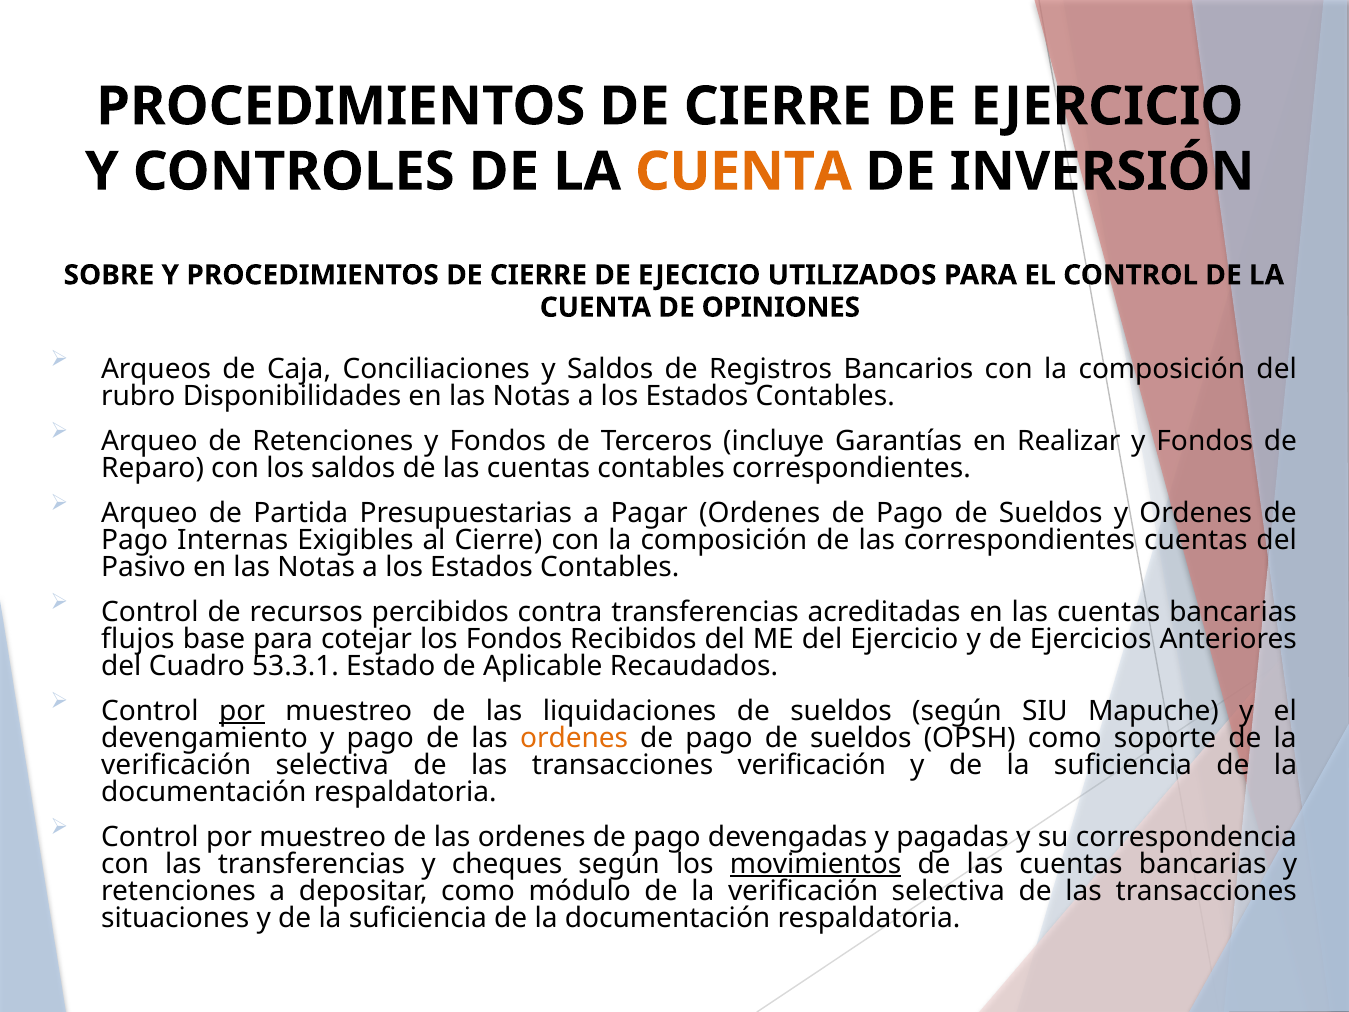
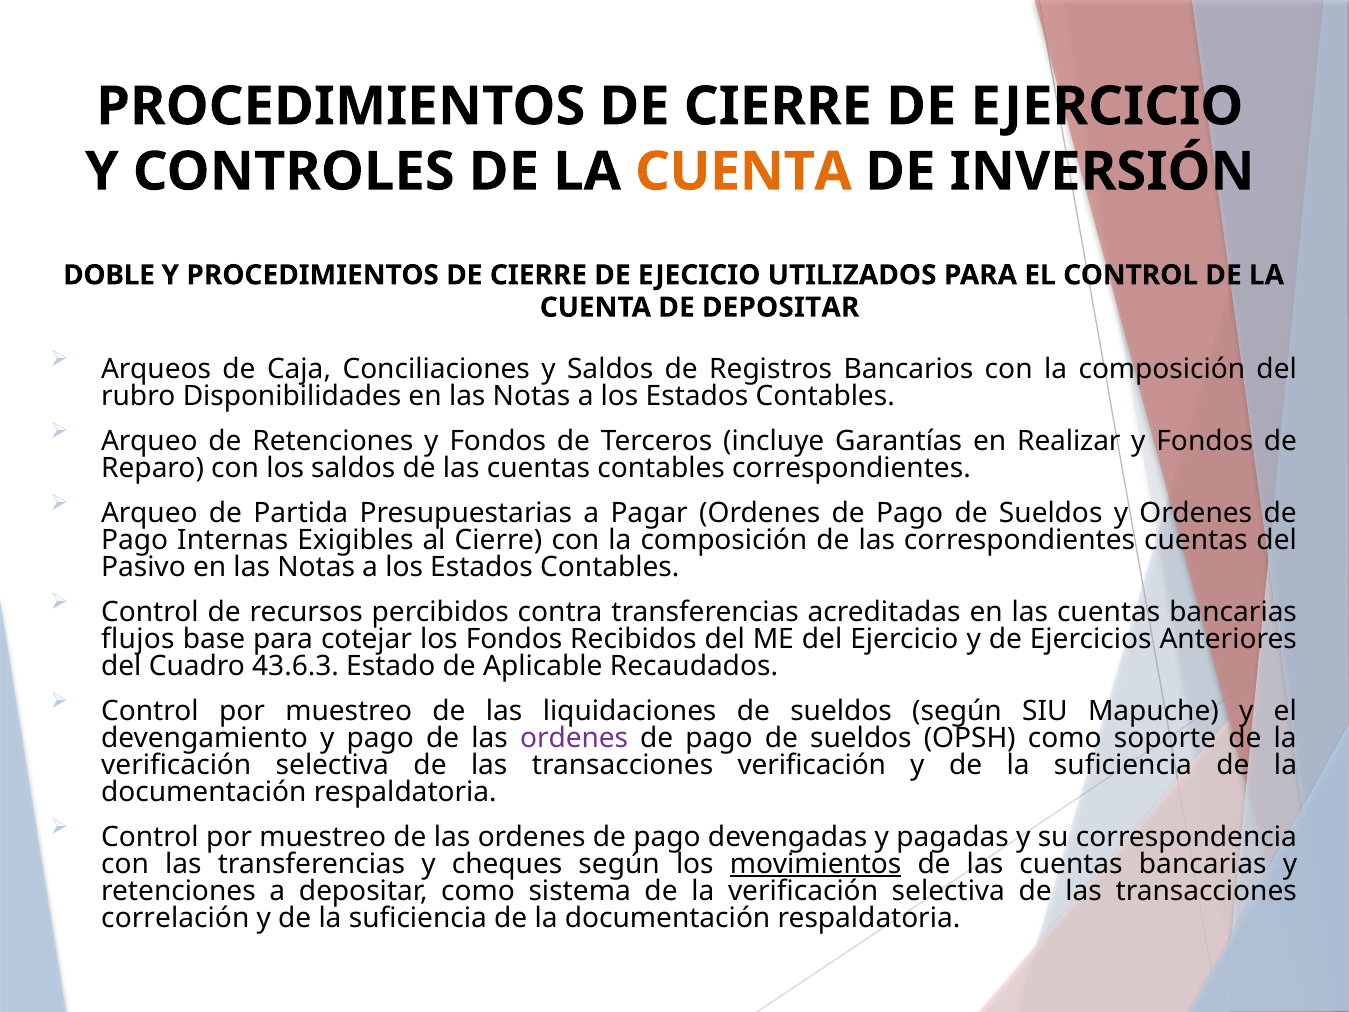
SOBRE: SOBRE -> DOBLE (109, 275)
DE OPINIONES: OPINIONES -> DEPOSITAR (781, 307)
53.3.1: 53.3.1 -> 43.6.3 (296, 666)
por underline: present -> none (242, 711)
ordenes colour: orange -> purple (574, 738)
módulo: módulo -> sistema (580, 891)
situaciones: situaciones -> correlación (175, 918)
